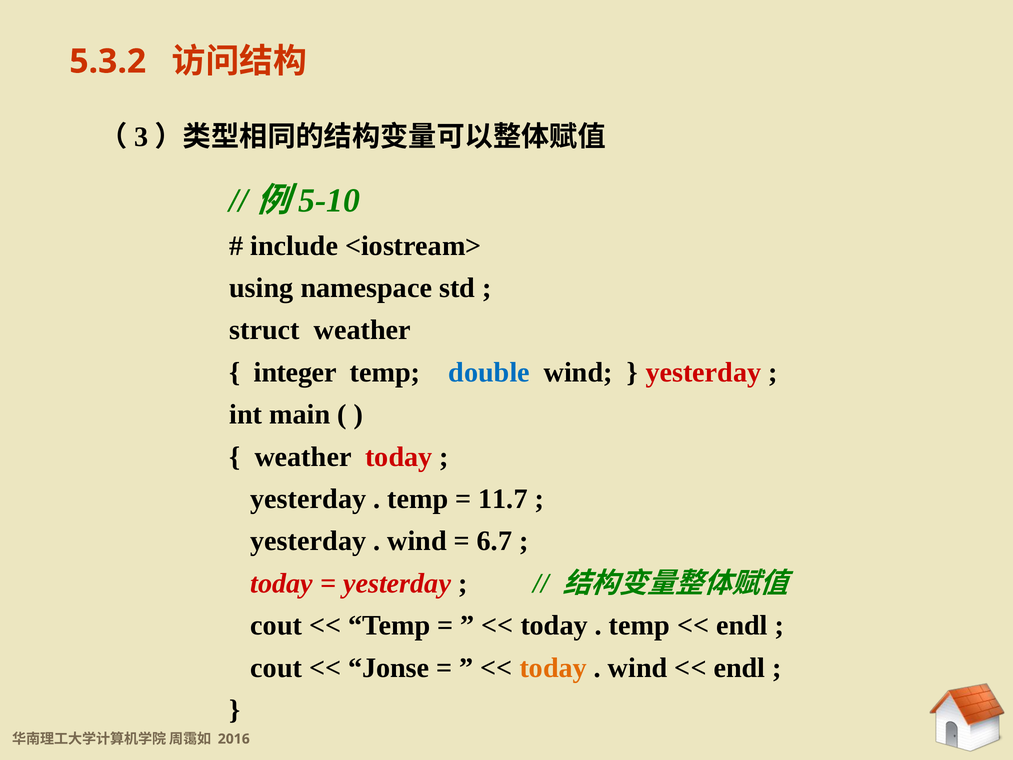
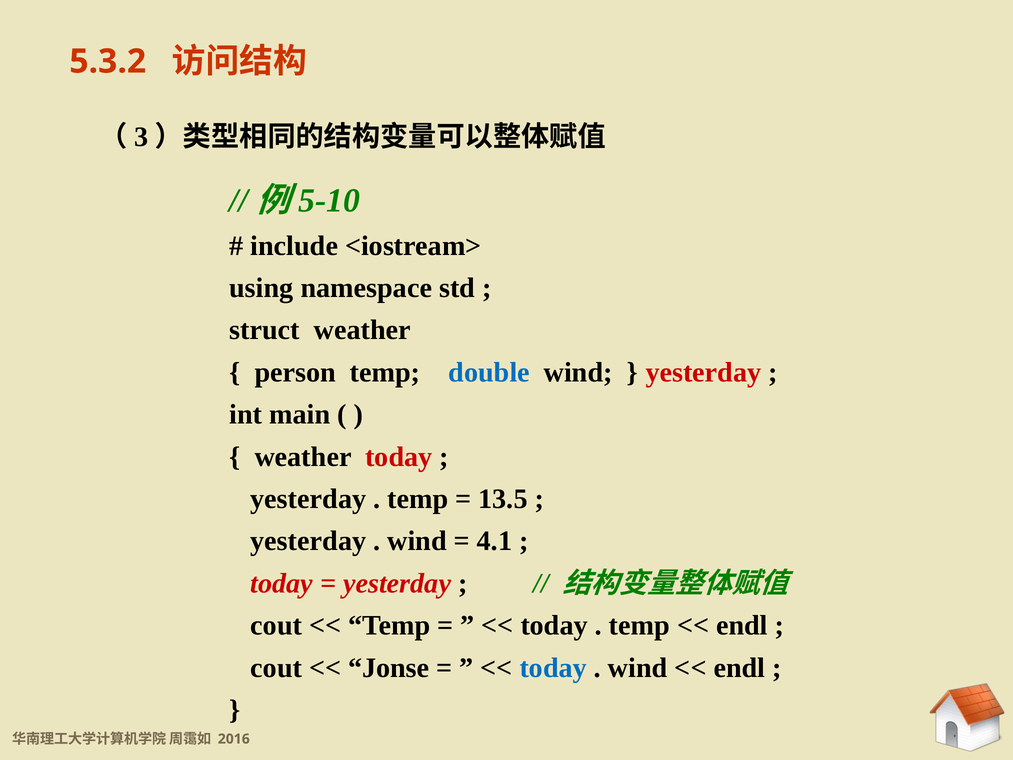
integer: integer -> person (295, 372)
11.7: 11.7 -> 13.5 (503, 499)
6.7: 6.7 -> 4.1 (495, 541)
today colour: orange -> blue (553, 668)
